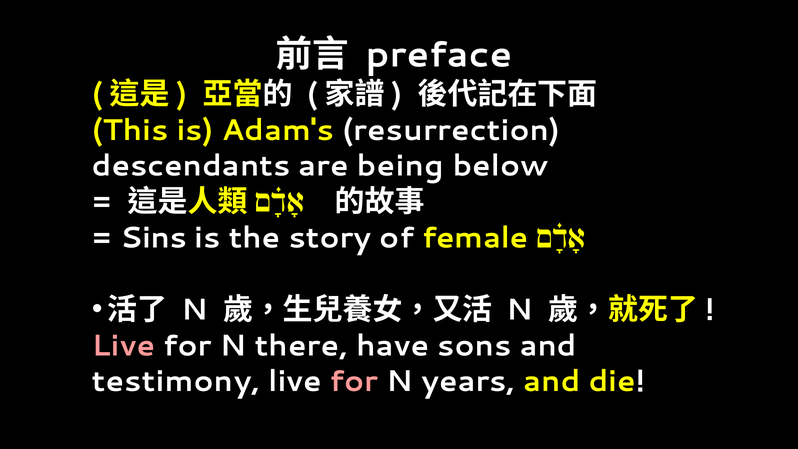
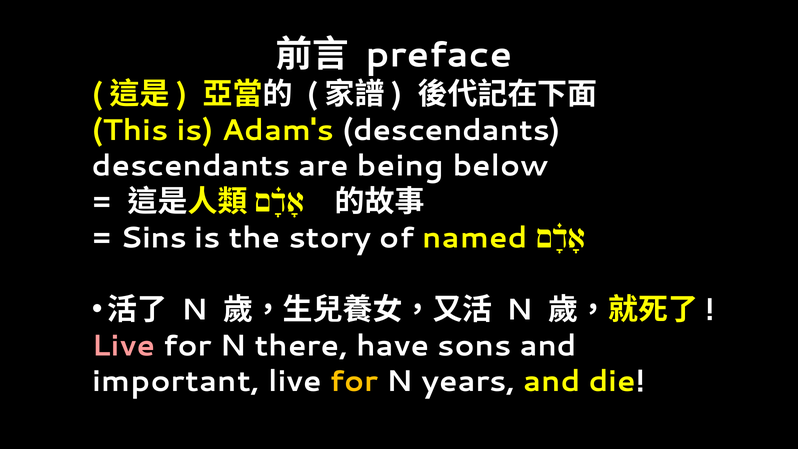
Adam's resurrection: resurrection -> descendants (451, 130)
female: female -> named (475, 238)
testimony: testimony -> important (176, 381)
for colour: pink -> yellow (354, 381)
